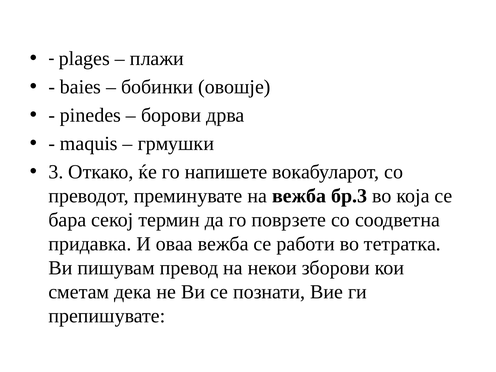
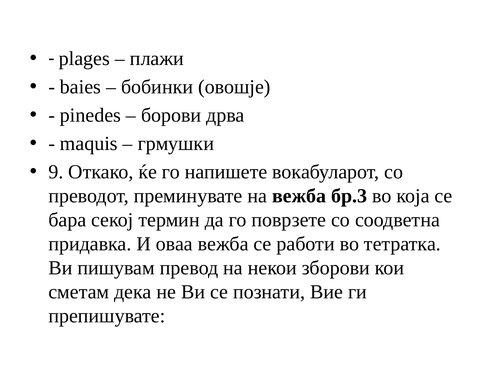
3: 3 -> 9 (56, 172)
